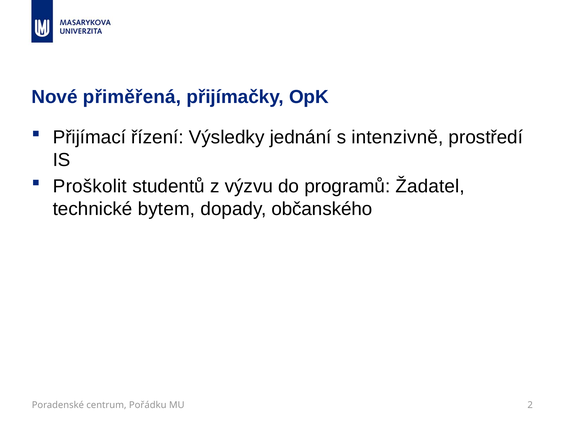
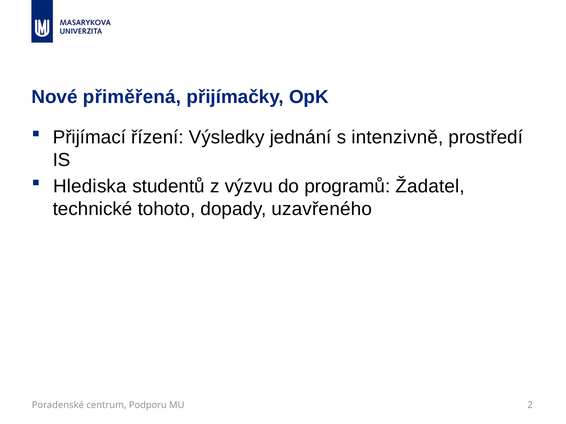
Proškolit: Proškolit -> Hlediska (90, 187)
bytem: bytem -> tohoto (167, 209)
občanského: občanského -> uzavřeného (322, 209)
Pořádku: Pořádku -> Podporu (148, 406)
